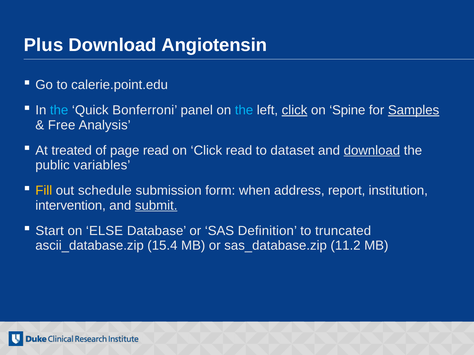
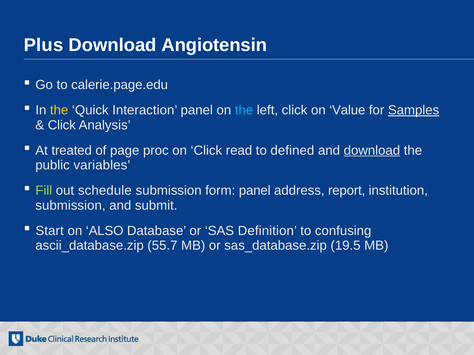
calerie.point.edu: calerie.point.edu -> calerie.page.edu (120, 85)
the colour: light blue -> yellow (59, 110)
Bonferroni: Bonferroni -> Interaction (145, 110)
click underline: present -> none (295, 110)
Spine: Spine -> Value (347, 110)
Free: Free -> Click (62, 125)
page read: read -> proc (156, 151)
dataset: dataset -> defined (292, 151)
Fill colour: yellow -> light green (44, 191)
form when: when -> panel (255, 191)
intervention: intervention -> submission (70, 206)
submit underline: present -> none (156, 206)
ELSE: ELSE -> ALSO (105, 231)
truncated: truncated -> confusing (343, 231)
15.4: 15.4 -> 55.7 (162, 246)
11.2: 11.2 -> 19.5 (346, 246)
